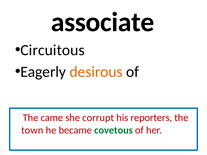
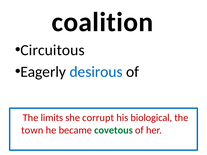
associate: associate -> coalition (102, 22)
desirous colour: orange -> blue (96, 72)
came: came -> limits (52, 118)
reporters: reporters -> biological (151, 118)
